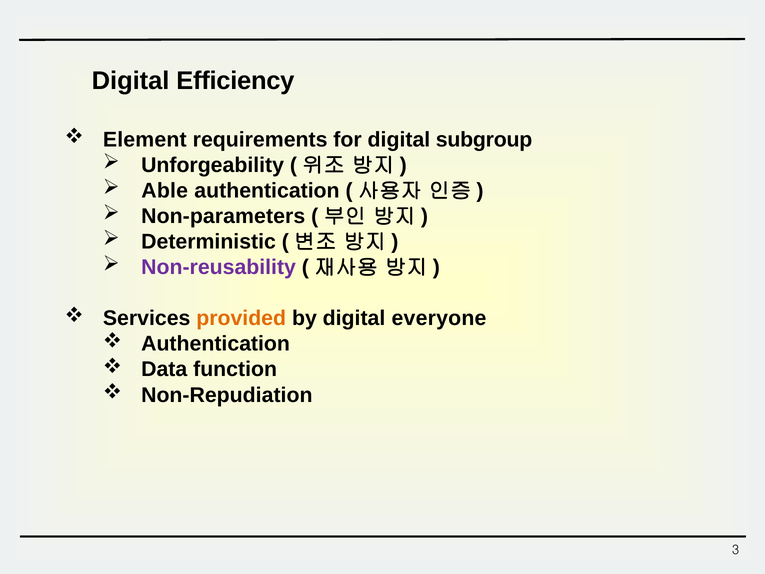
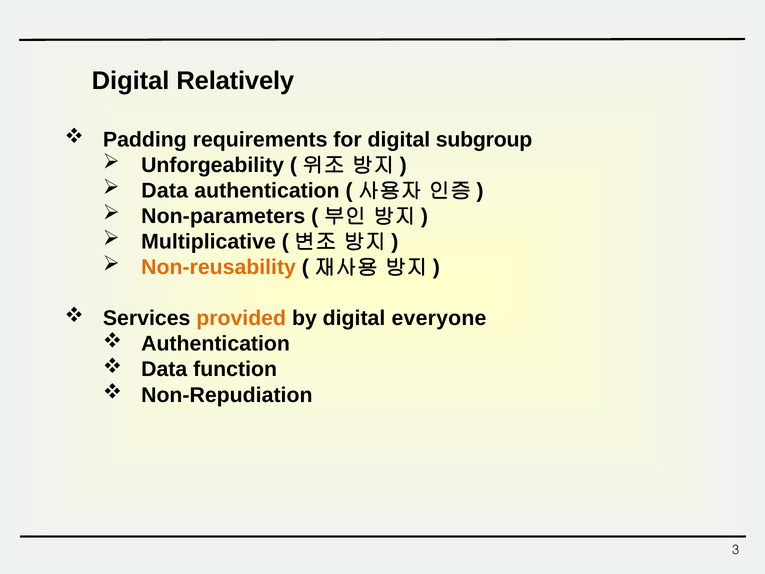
Efficiency: Efficiency -> Relatively (235, 81)
Element: Element -> Padding (145, 140)
Able: Able -> Data (165, 191)
Deterministic: Deterministic -> Multiplicative (209, 242)
Non-reusability colour: purple -> orange (219, 267)
